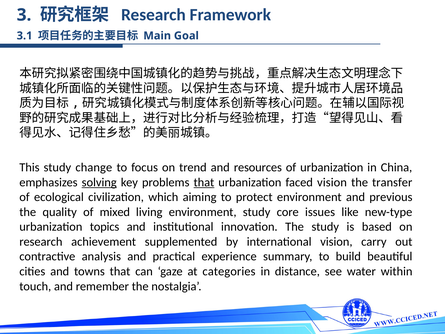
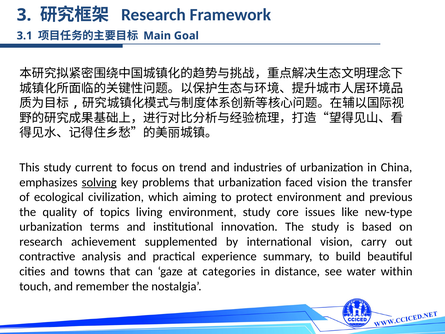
change: change -> current (94, 167)
resources: resources -> industries (258, 167)
that underline: present -> none (204, 182)
mixed: mixed -> topics (115, 212)
topics: topics -> terms (105, 227)
